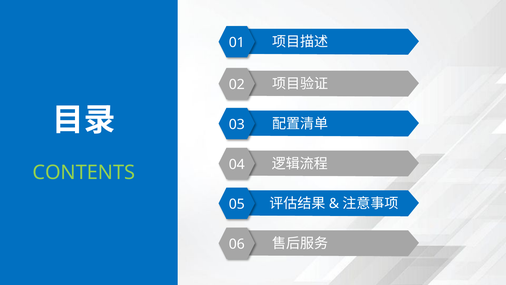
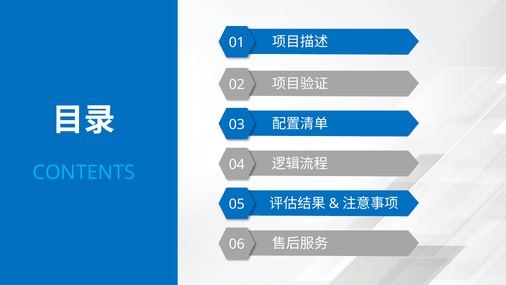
CONTENTS colour: light green -> light blue (84, 172)
